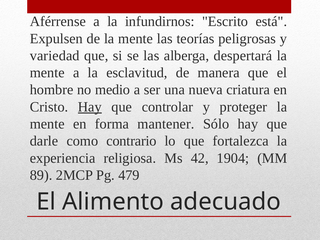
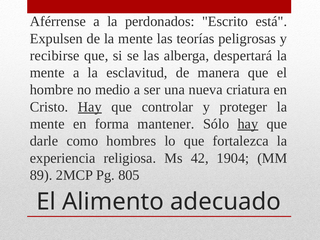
infundirnos: infundirnos -> perdonados (160, 21)
variedad: variedad -> recibirse (55, 56)
hay underline: none -> present (248, 124)
contrario: contrario -> hombres (131, 141)
479: 479 -> 805 (129, 175)
